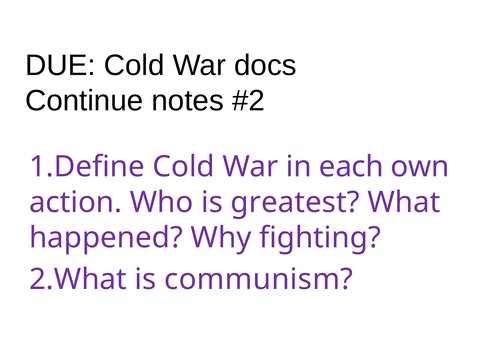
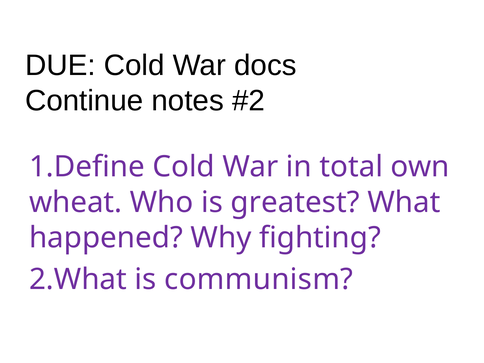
each: each -> total (351, 167)
action: action -> wheat (76, 202)
